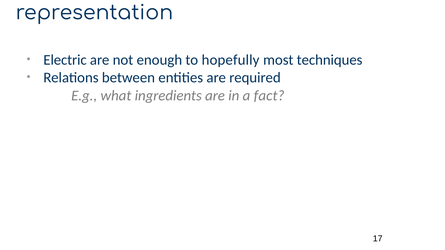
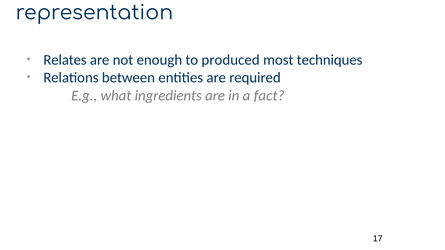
Electric: Electric -> Relates (65, 60)
hopefully: hopefully -> produced (231, 60)
